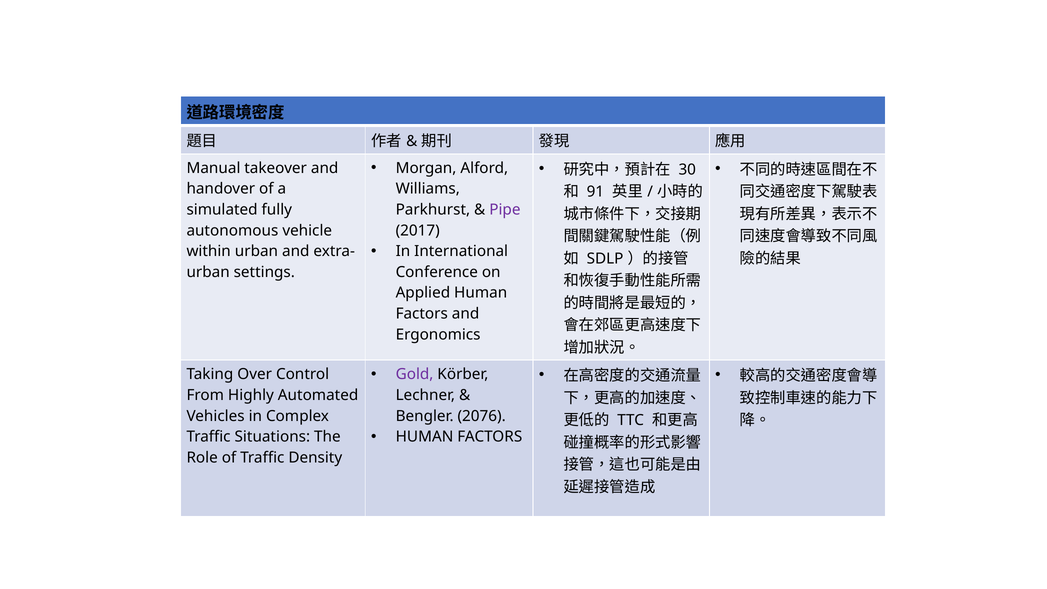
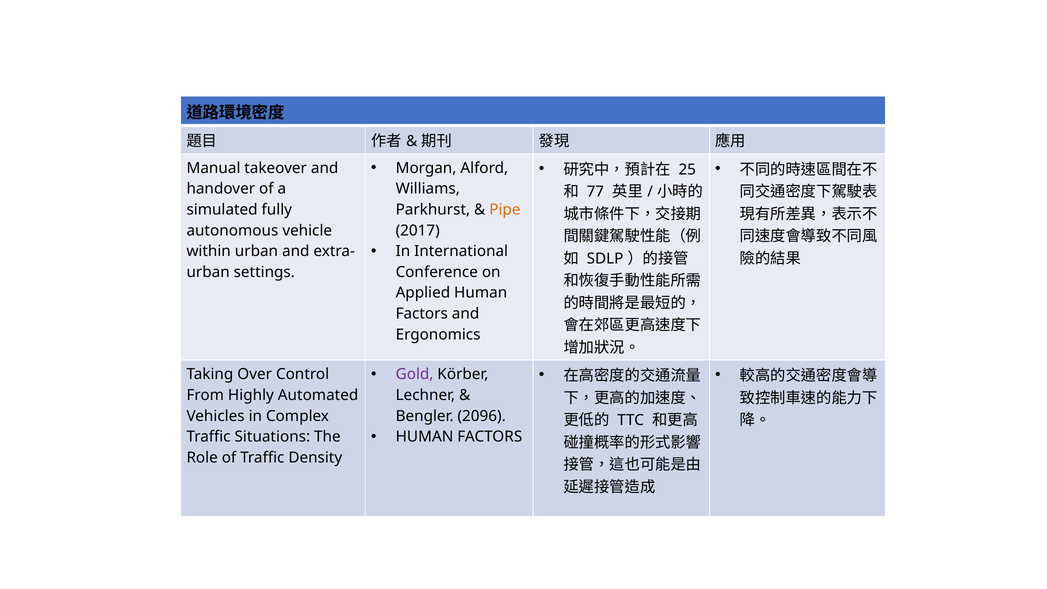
30: 30 -> 25 (687, 170)
91: 91 -> 77 (595, 192)
Pipe colour: purple -> orange (505, 210)
2076: 2076 -> 2096 (482, 416)
